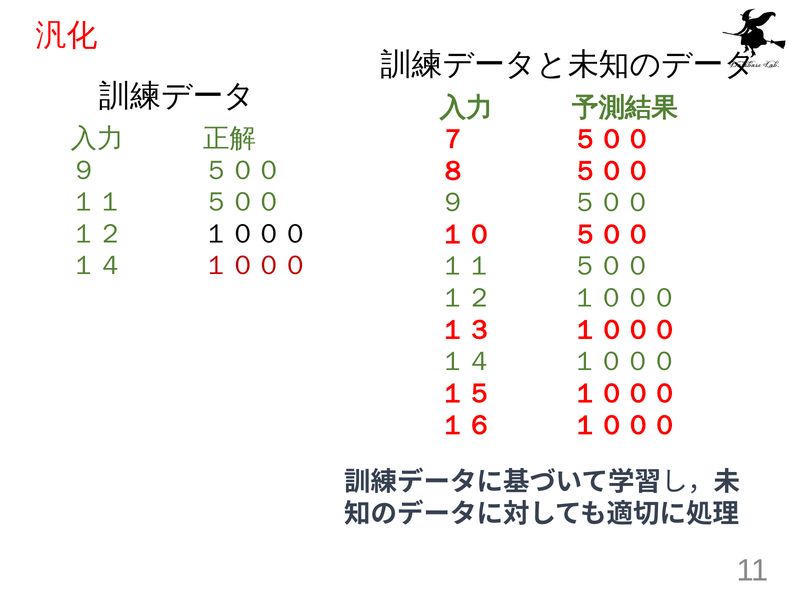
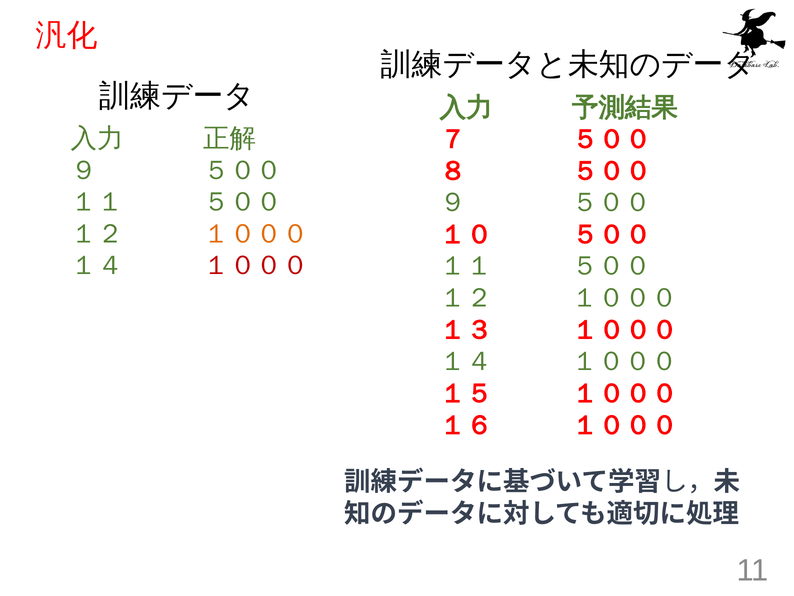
１０００ colour: black -> orange (256, 234)
